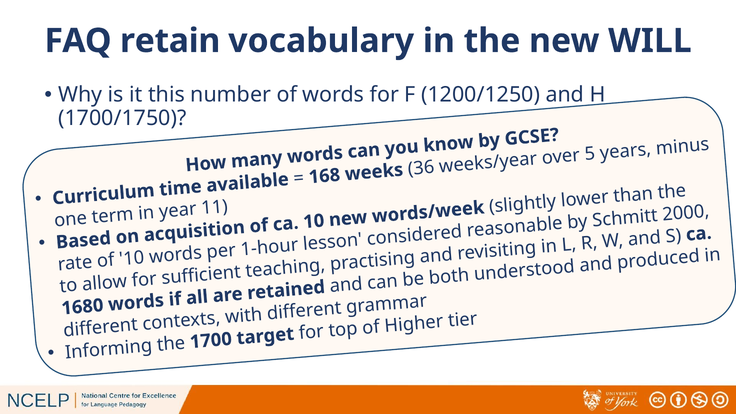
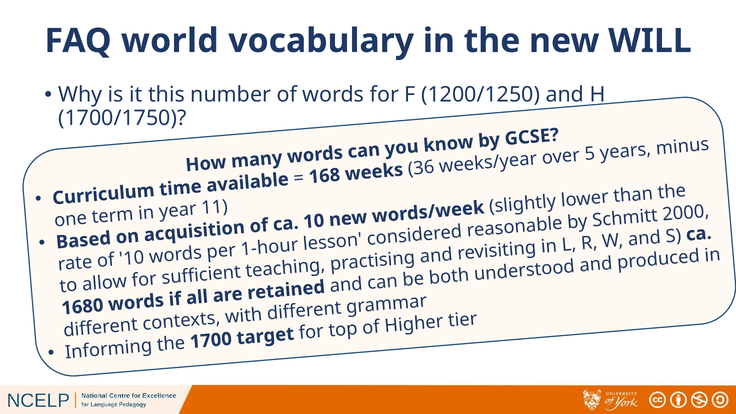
retain: retain -> world (170, 41)
